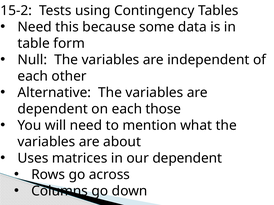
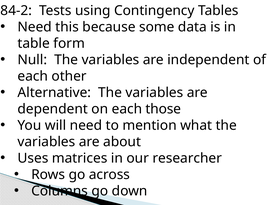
15-2: 15-2 -> 84-2 (16, 11)
our dependent: dependent -> researcher (187, 158)
